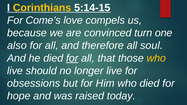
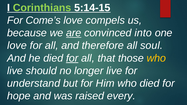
Corinthians colour: yellow -> light green (42, 8)
are underline: none -> present (74, 33)
turn: turn -> into (143, 33)
also: also -> love (17, 46)
obsessions: obsessions -> understand (34, 83)
today: today -> every (121, 96)
